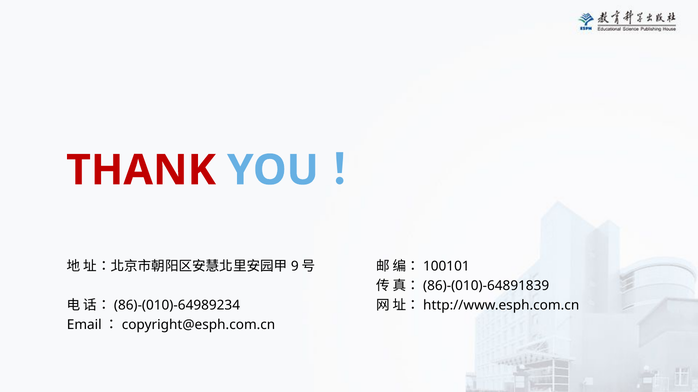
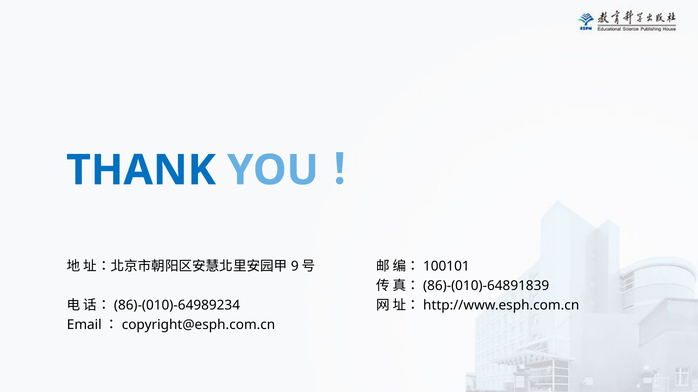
THANK colour: red -> blue (141, 171)
